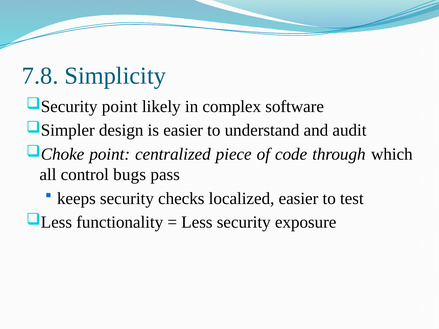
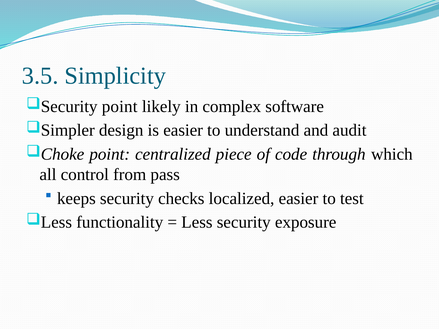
7.8: 7.8 -> 3.5 (40, 76)
bugs: bugs -> from (130, 175)
